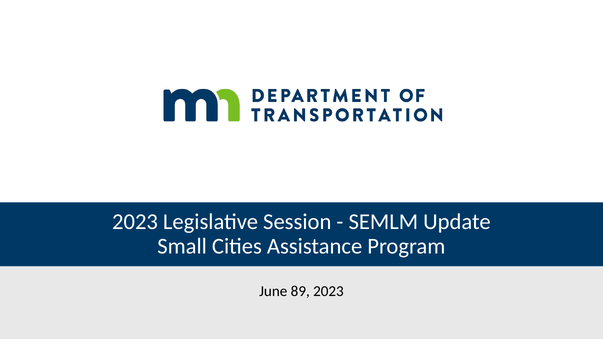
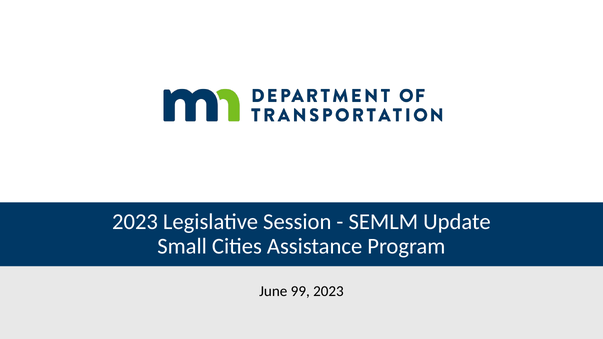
89: 89 -> 99 (300, 292)
